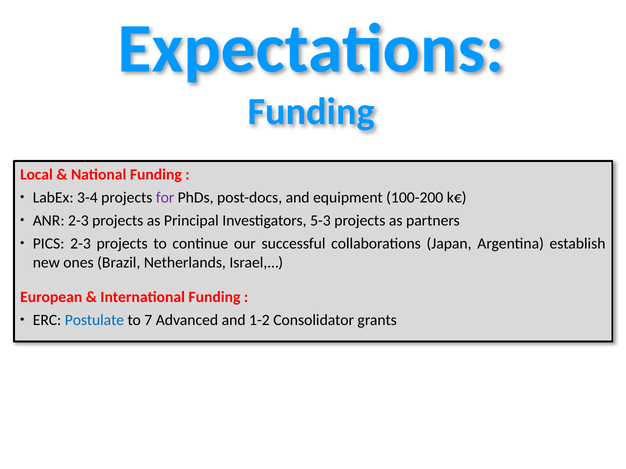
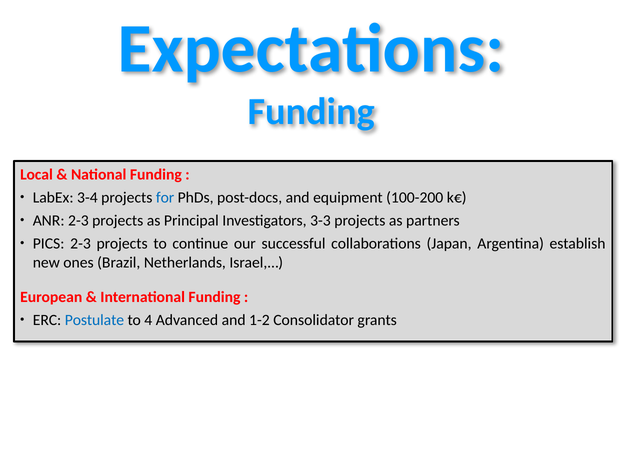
for colour: purple -> blue (165, 198)
5-3: 5-3 -> 3-3 (320, 221)
7: 7 -> 4 (148, 321)
